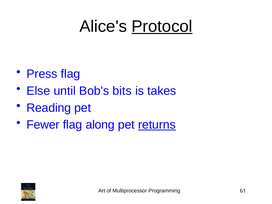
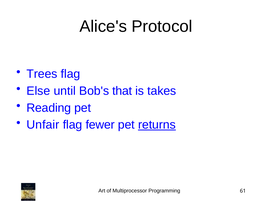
Protocol underline: present -> none (162, 26)
Press: Press -> Trees (42, 74)
bits: bits -> that (122, 91)
Fewer: Fewer -> Unfair (43, 125)
along: along -> fewer (100, 125)
